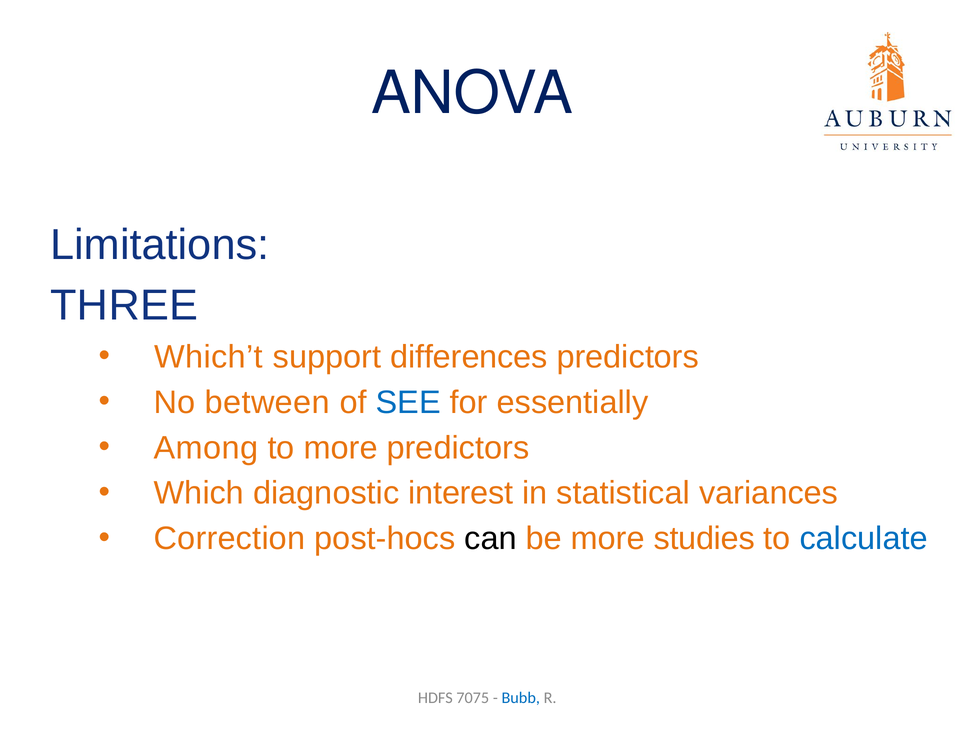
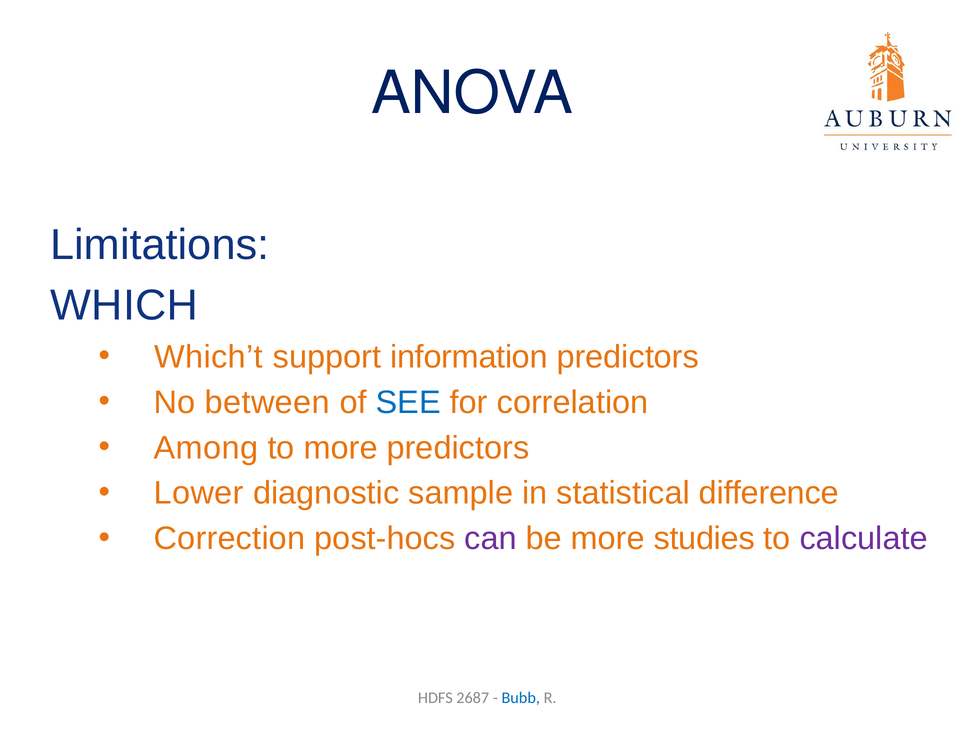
THREE: THREE -> WHICH (124, 306)
differences: differences -> information (469, 357)
essentially: essentially -> correlation (573, 402)
Which: Which -> Lower (199, 493)
interest: interest -> sample (461, 493)
variances: variances -> difference (769, 493)
can colour: black -> purple (491, 539)
calculate colour: blue -> purple (864, 539)
7075: 7075 -> 2687 (473, 698)
